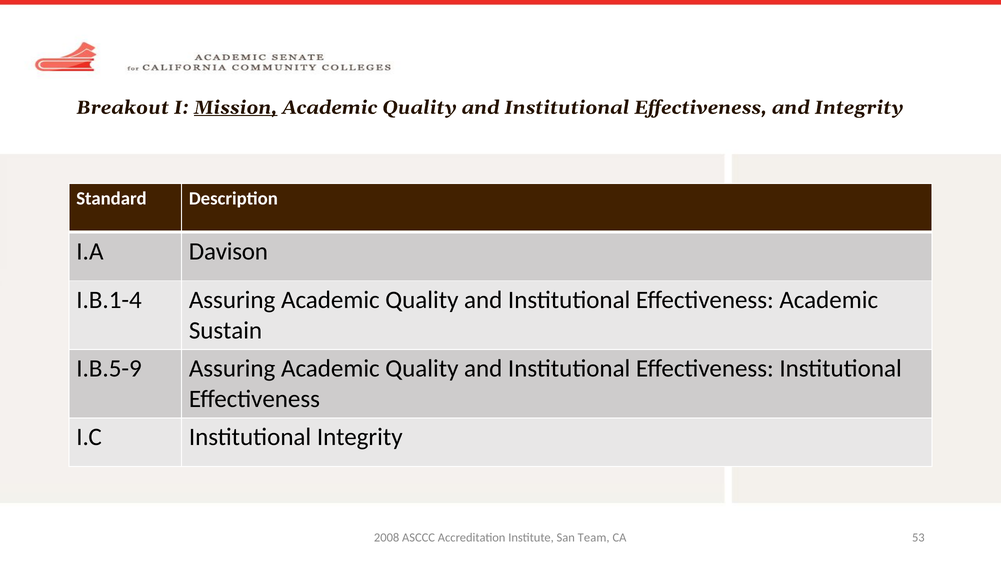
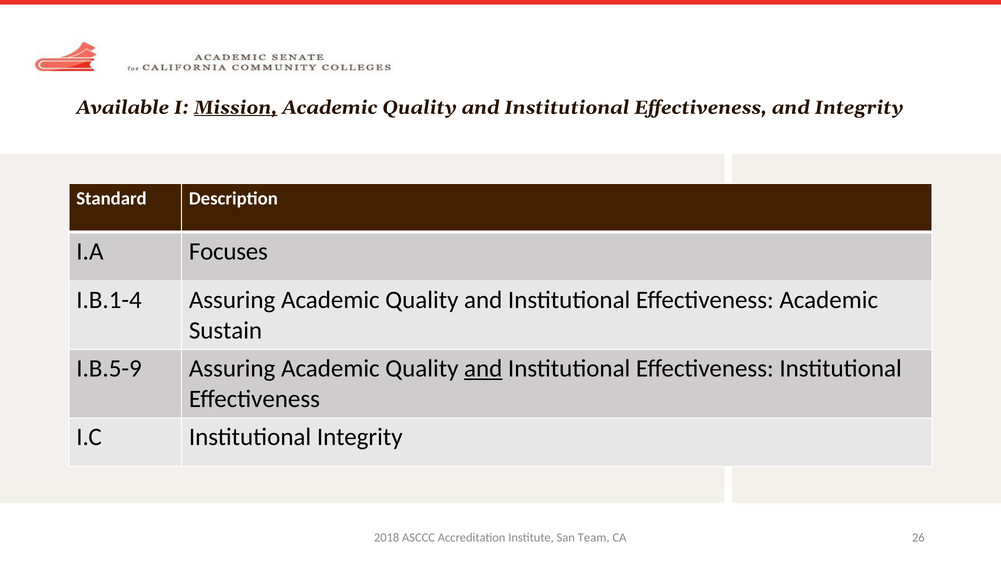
Breakout: Breakout -> Available (123, 108)
Davison: Davison -> Focuses (228, 251)
and underline: none -> present (483, 369)
2008: 2008 -> 2018 (387, 538)
53: 53 -> 26 (918, 538)
